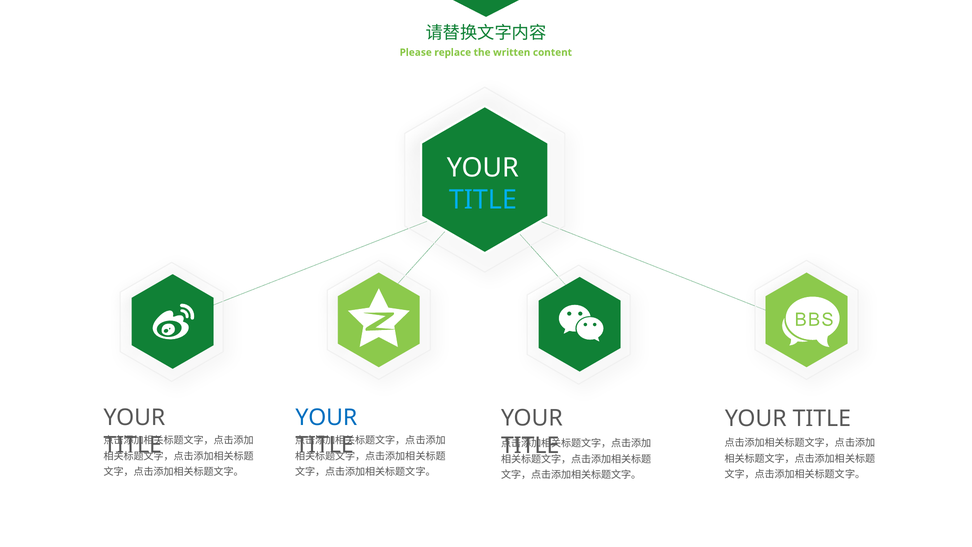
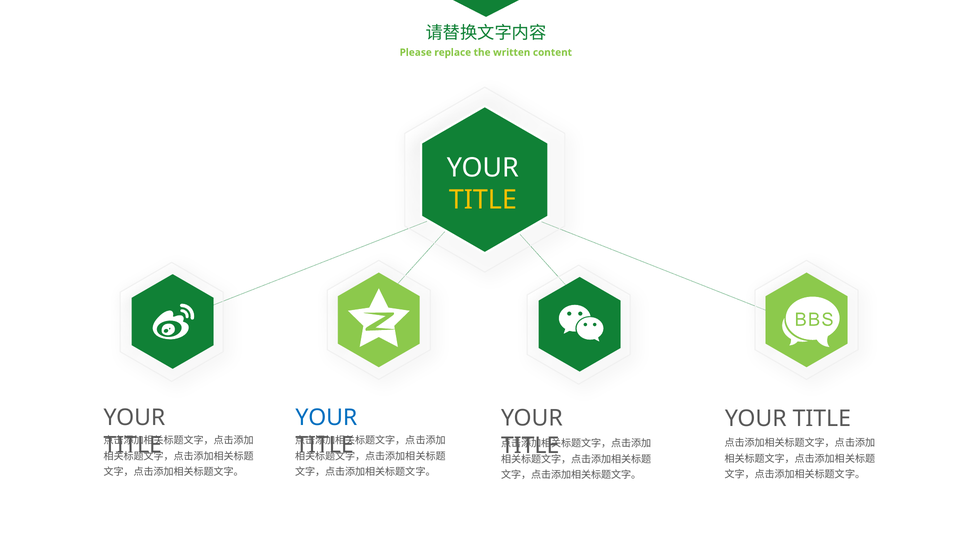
TITLE colour: light blue -> yellow (483, 200)
